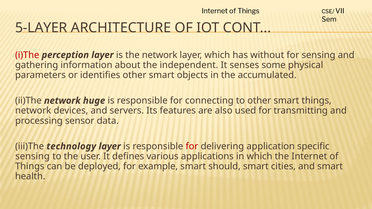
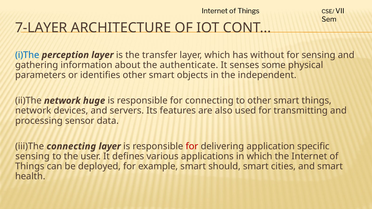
5-LAYER: 5-LAYER -> 7-LAYER (41, 28)
i)The colour: red -> blue (27, 55)
the network: network -> transfer (160, 55)
independent: independent -> authenticate (189, 65)
accumulated: accumulated -> independent (267, 75)
iii)The technology: technology -> connecting (71, 147)
